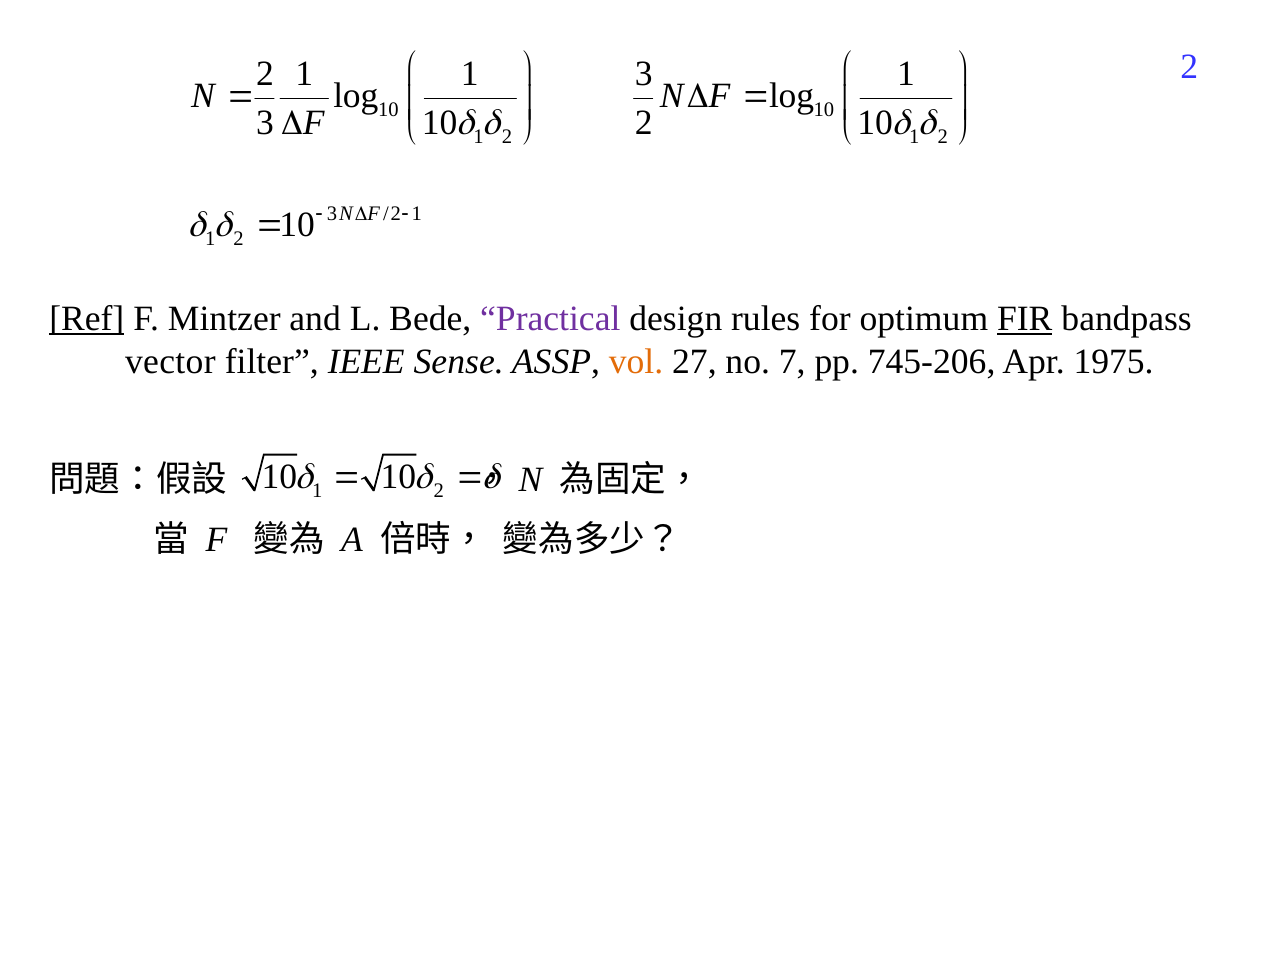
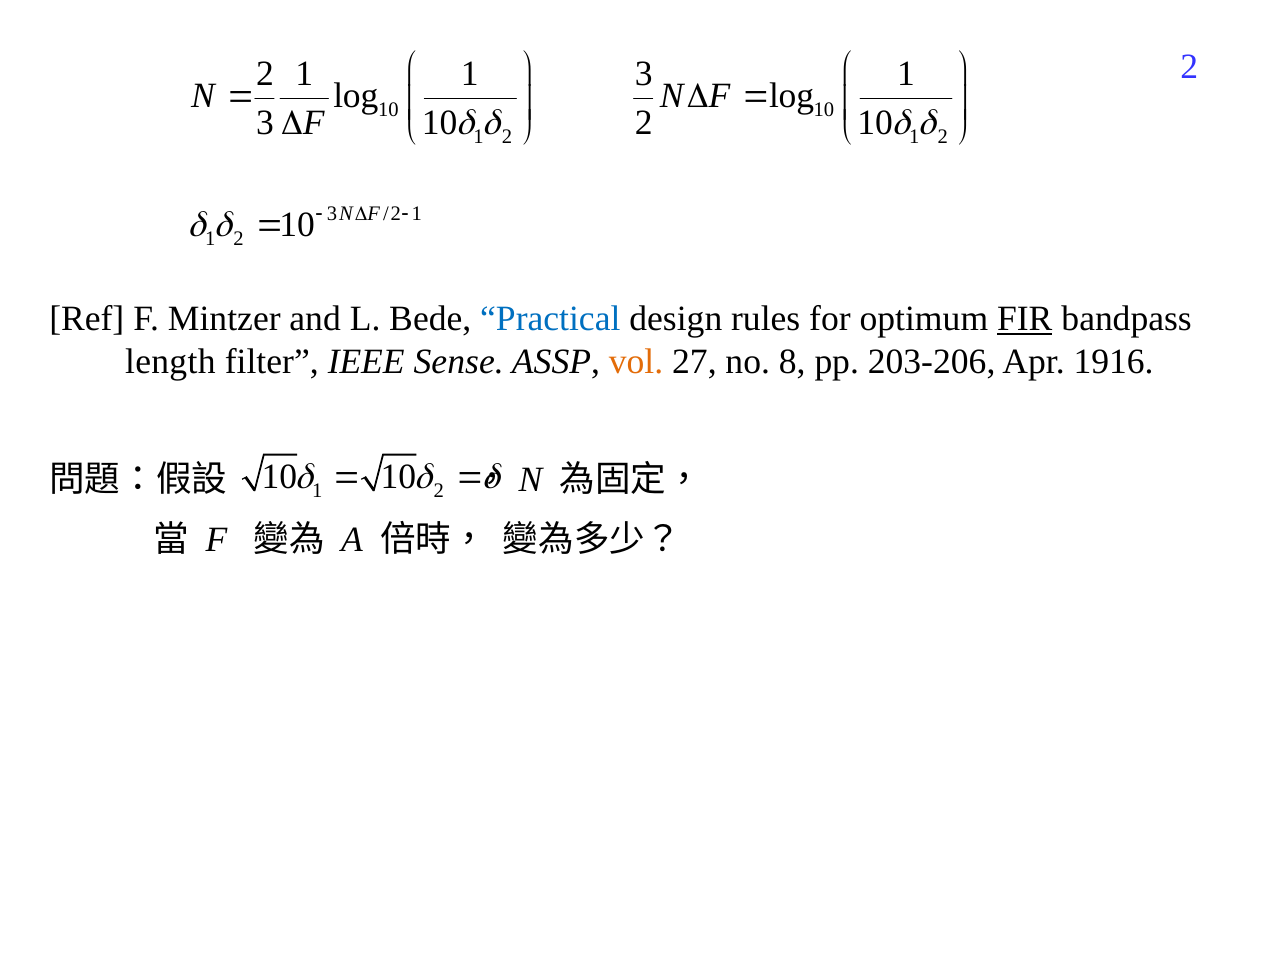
Ref underline: present -> none (87, 319)
Practical colour: purple -> blue (550, 319)
vector: vector -> length (170, 361)
7: 7 -> 8 (792, 361)
745-206: 745-206 -> 203-206 (932, 361)
1975: 1975 -> 1916 (1114, 361)
